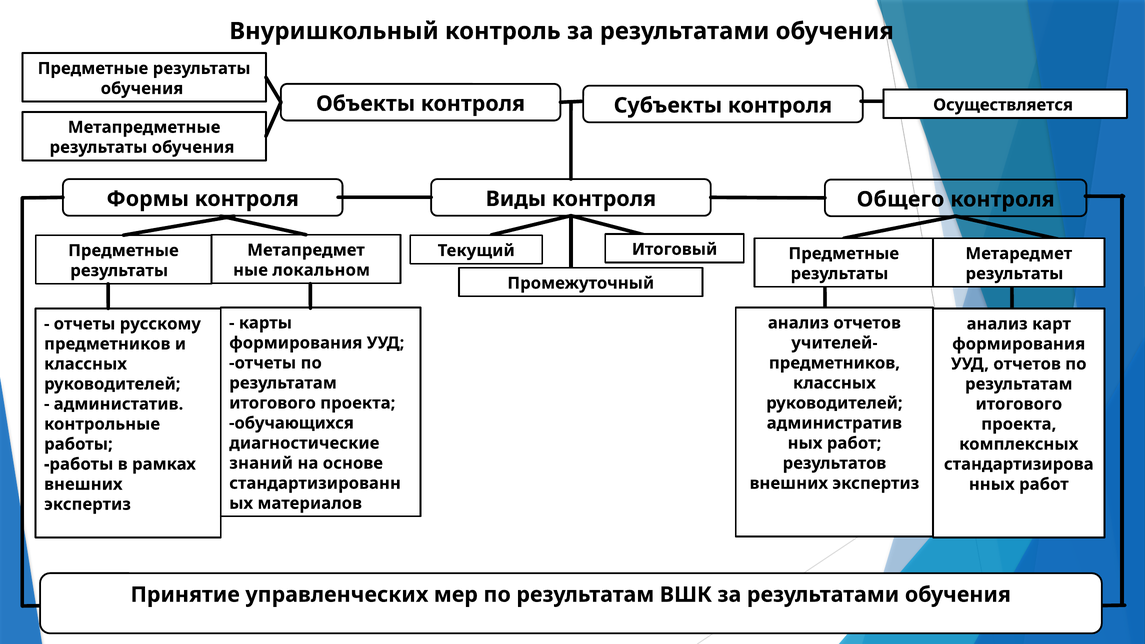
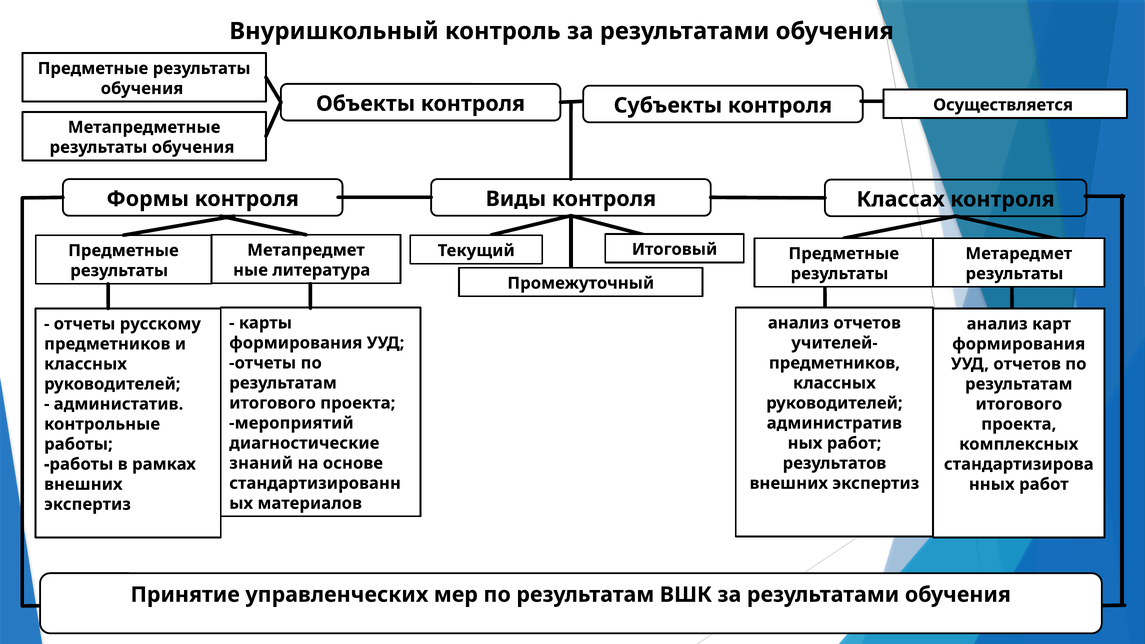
Общего: Общего -> Классах (901, 199)
локальном: локальном -> литература (321, 270)
обучающихся: обучающихся -> мероприятий (291, 423)
